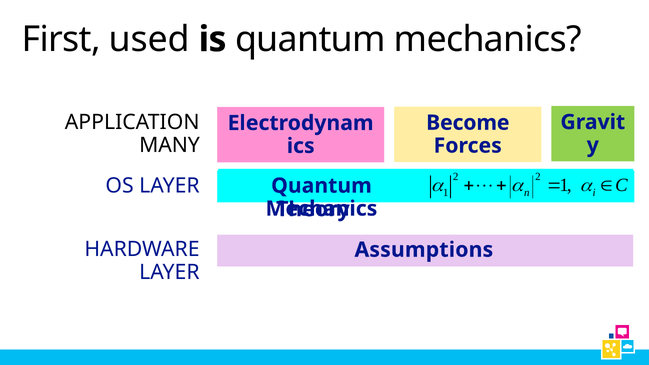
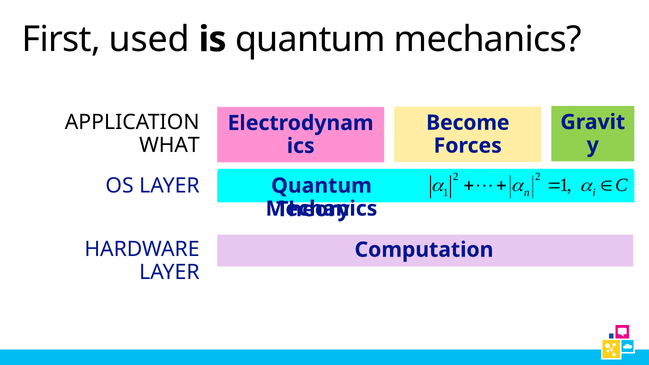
MANY: MANY -> WHAT (169, 145)
Assumptions: Assumptions -> Computation (424, 250)
